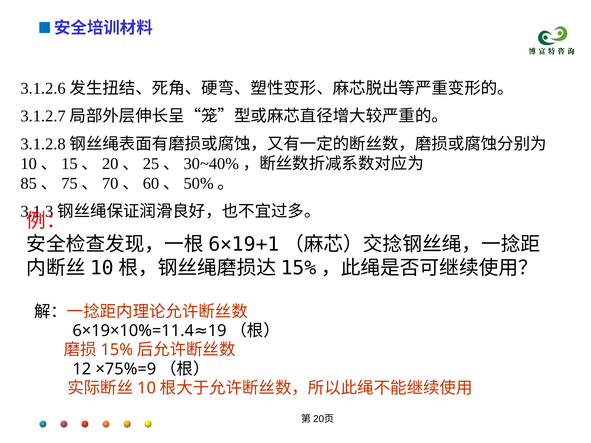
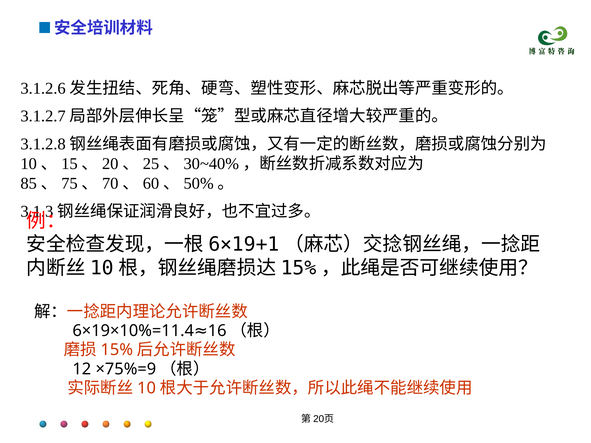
19: 19 -> 16 (217, 331)
